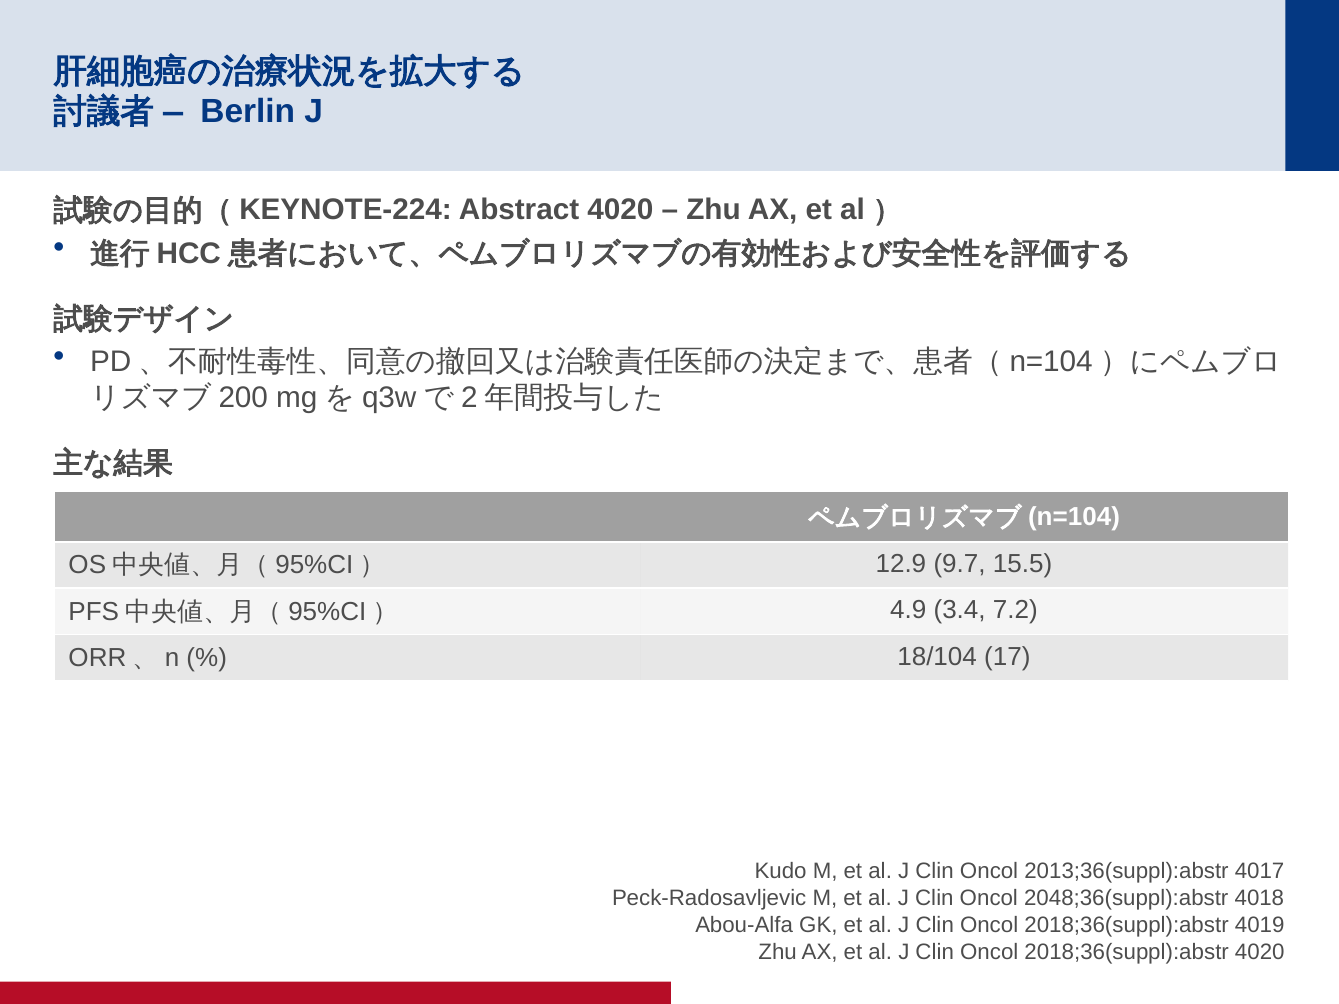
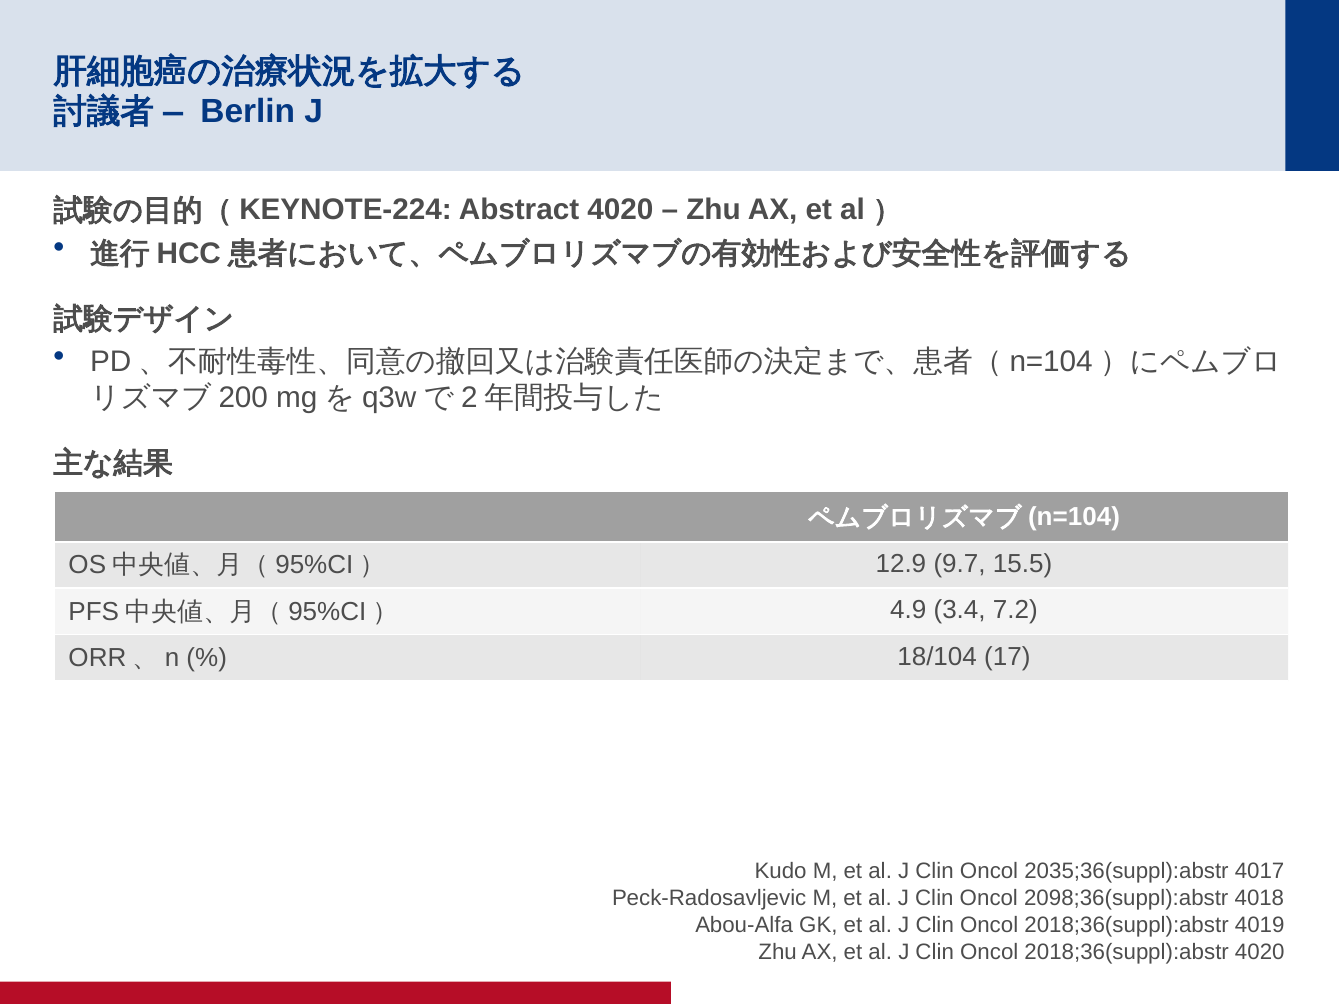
2013;36(suppl):abstr: 2013;36(suppl):abstr -> 2035;36(suppl):abstr (1126, 872)
2048;36(suppl):abstr: 2048;36(suppl):abstr -> 2098;36(suppl):abstr (1126, 899)
